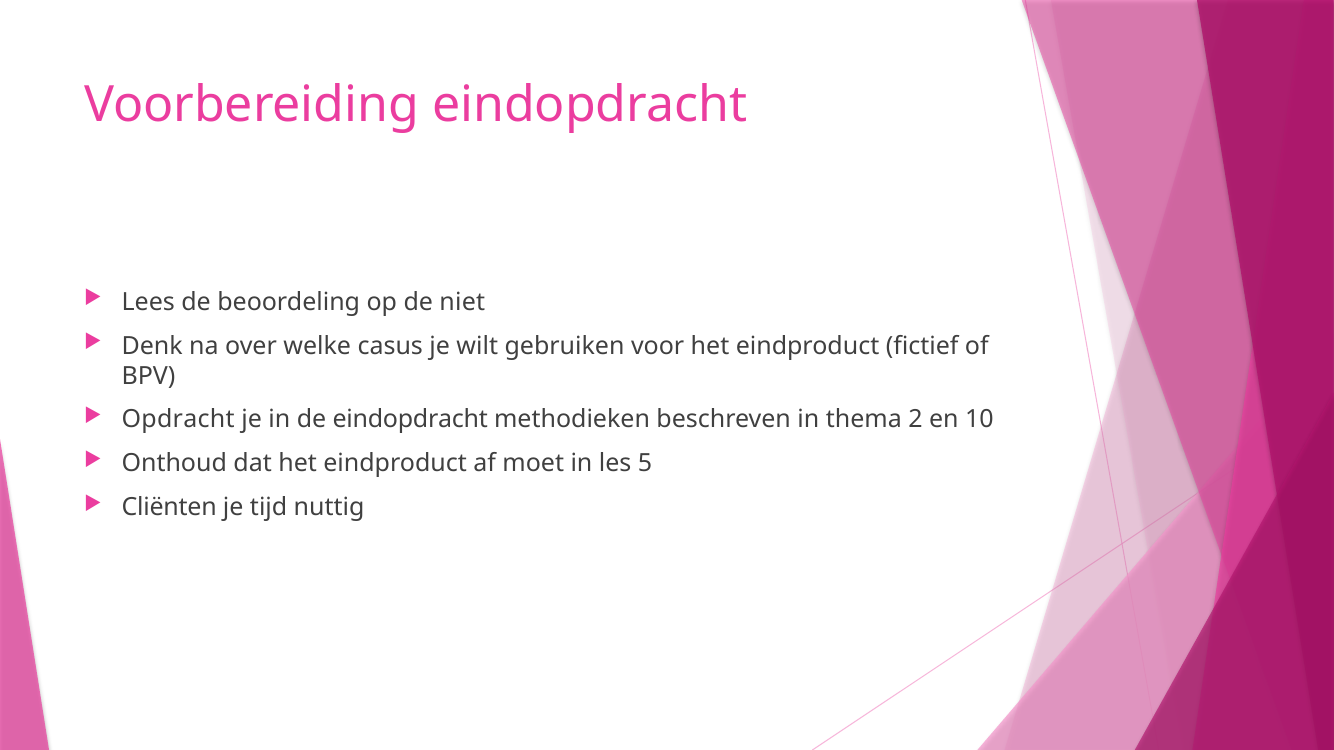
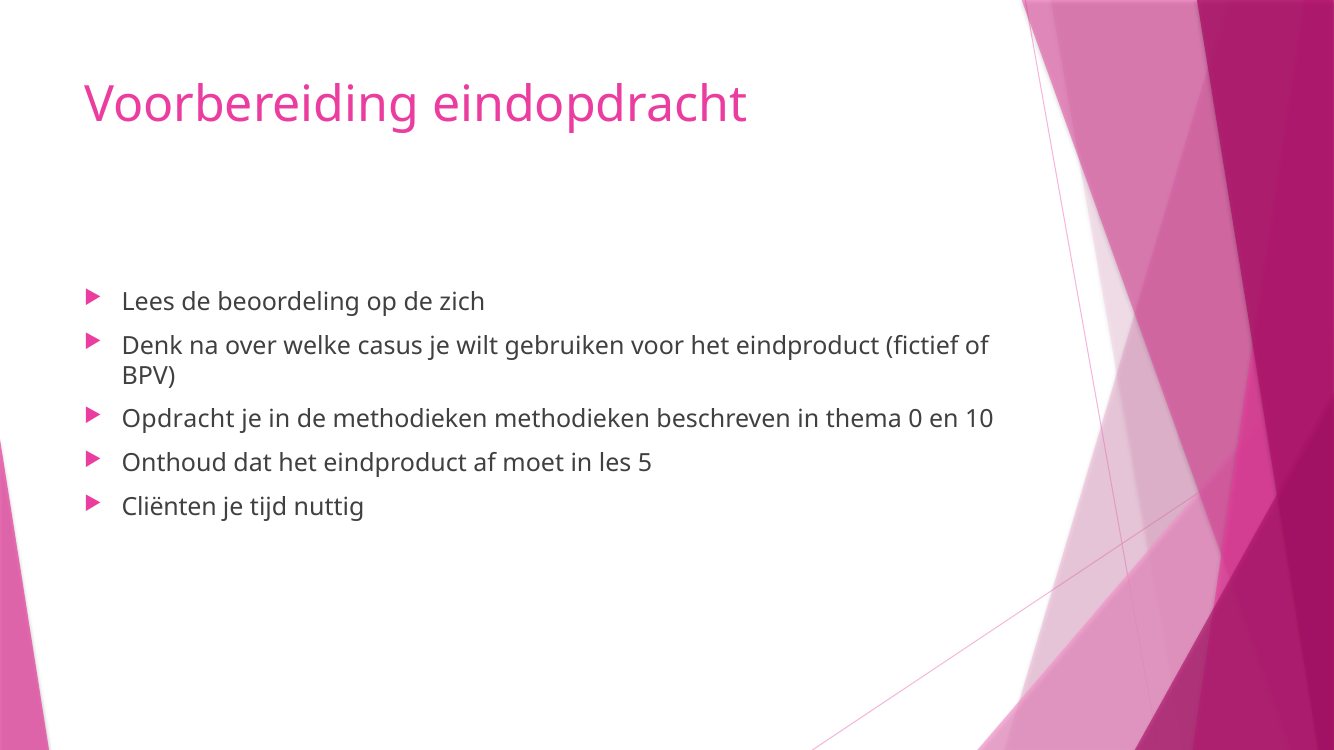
niet: niet -> zich (462, 302)
de eindopdracht: eindopdracht -> methodieken (410, 420)
2: 2 -> 0 (915, 420)
